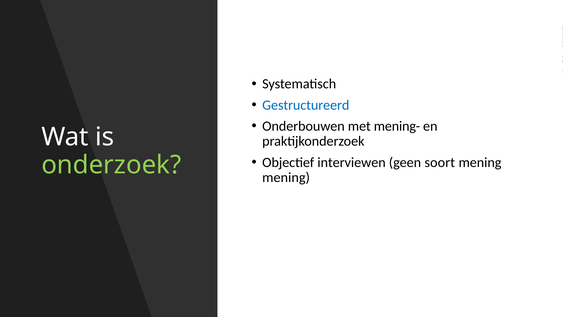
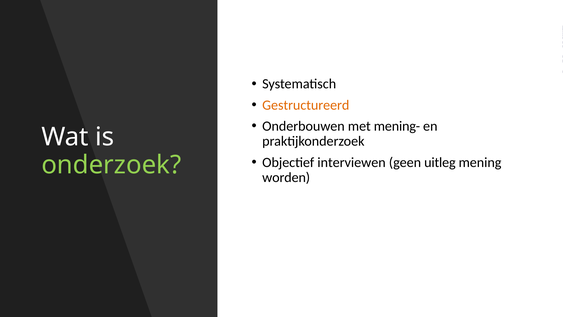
Gestructureerd colour: blue -> orange (306, 105)
soort: soort -> uitleg (440, 162)
mening: mening -> worden (286, 177)
